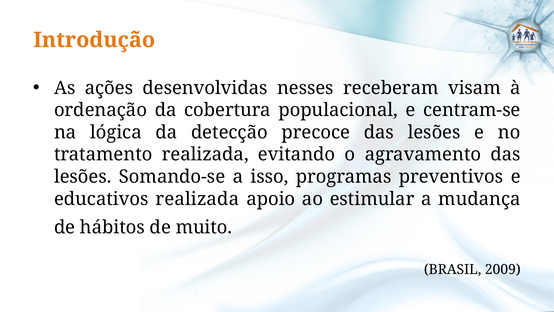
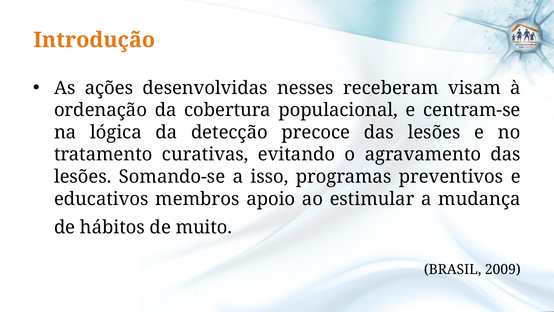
tratamento realizada: realizada -> curativas (205, 154)
educativos realizada: realizada -> membros (197, 199)
